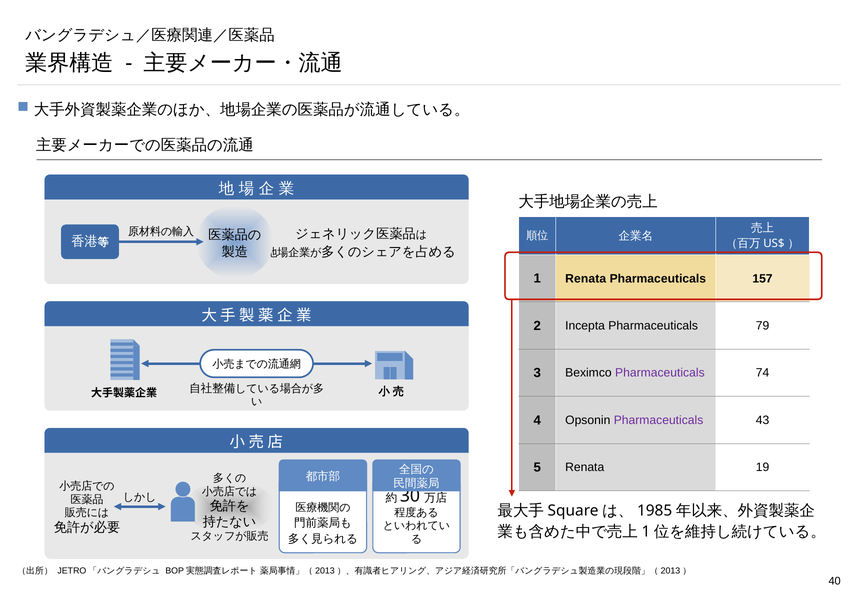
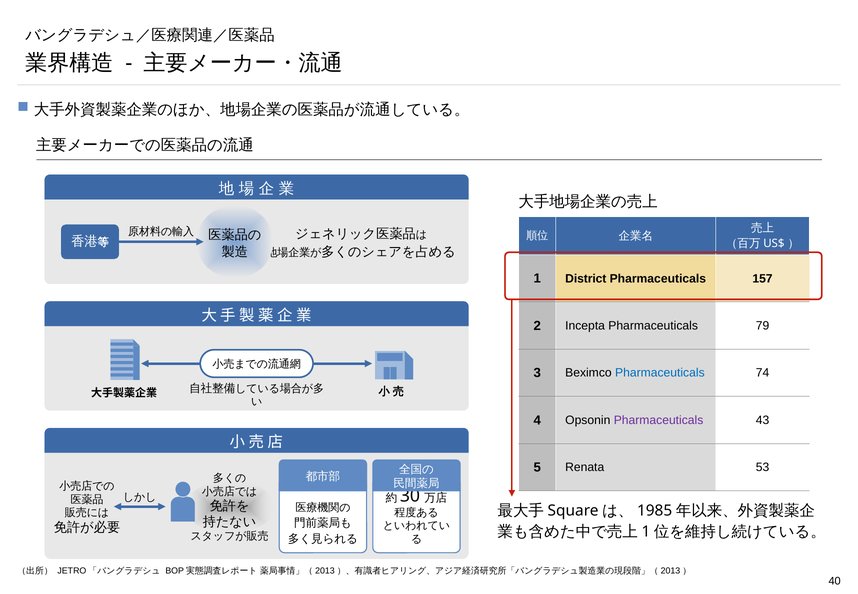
1 Renata: Renata -> District (586, 279)
Pharmaceuticals colour: purple -> blue (660, 373)
19: 19 -> 53 (763, 467)
